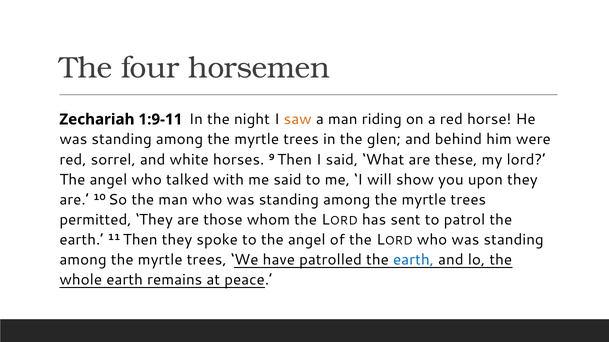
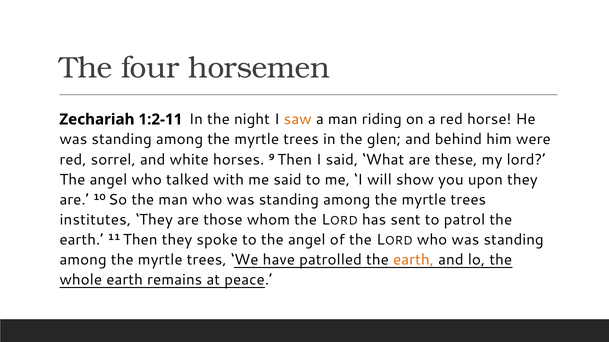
1:9-11: 1:9-11 -> 1:2-11 (160, 120)
permitted: permitted -> institutes (95, 220)
earth colour: blue -> orange (414, 260)
